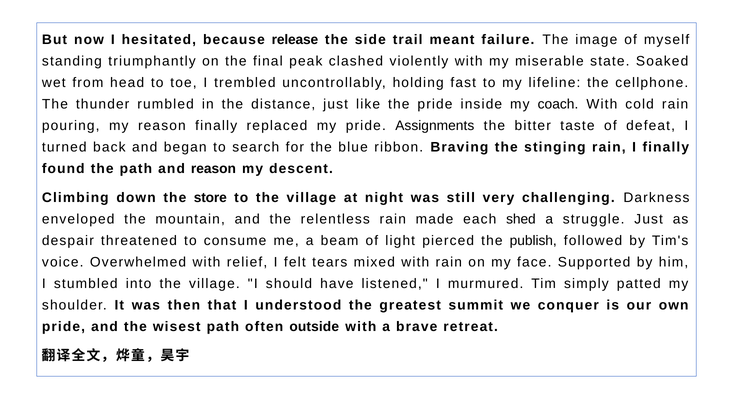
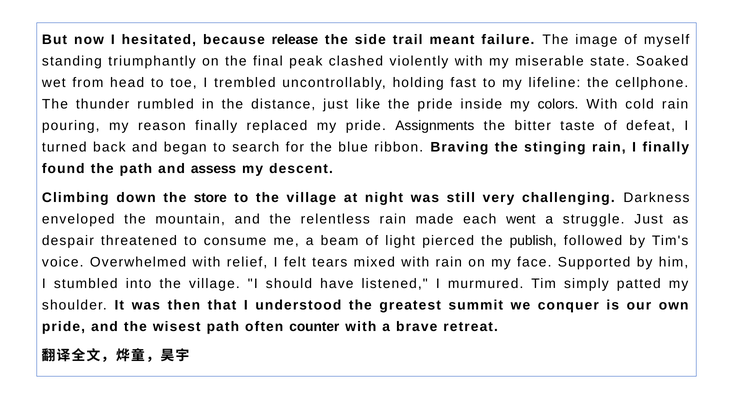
coach: coach -> colors (558, 104)
and reason: reason -> assess (214, 168)
shed: shed -> went (521, 219)
outside: outside -> counter (314, 326)
